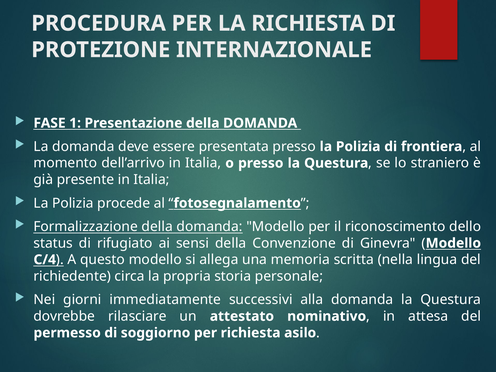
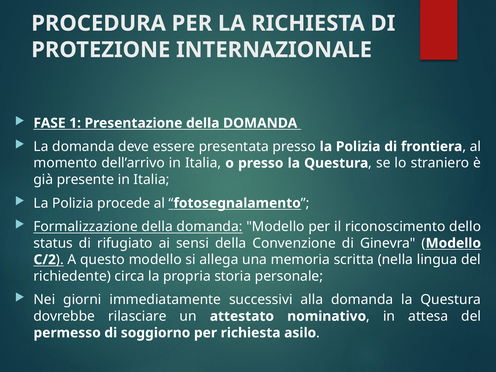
C/4: C/4 -> C/2 (45, 260)
